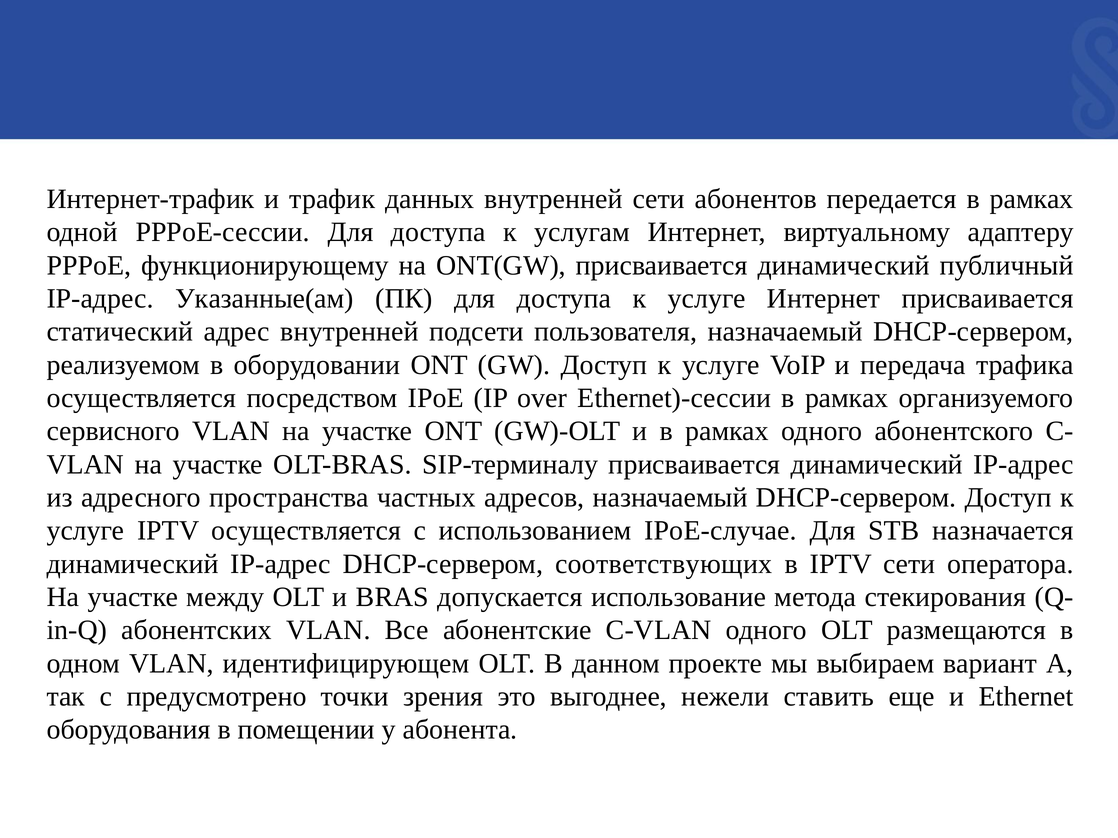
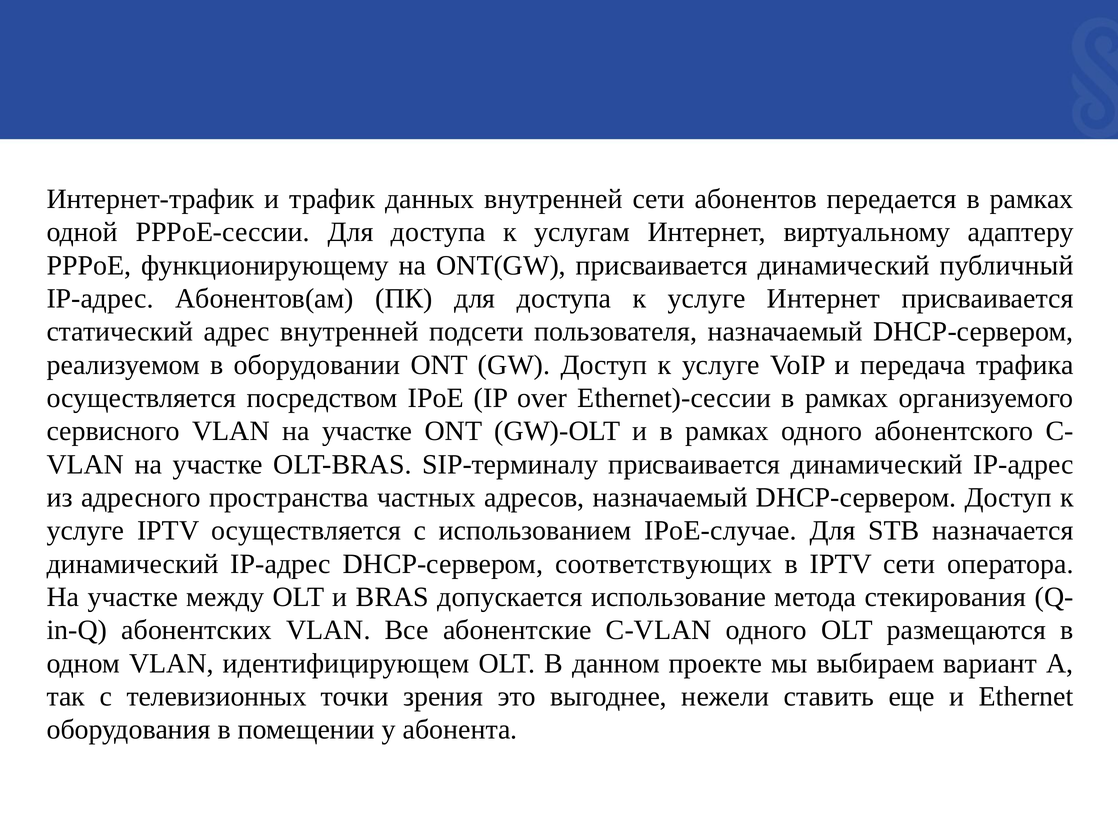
Указанные(ам: Указанные(ам -> Абонентов(ам (265, 299)
предусмотрено: предусмотрено -> телевизионных (217, 697)
